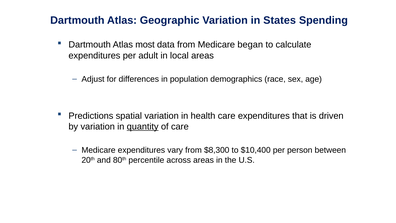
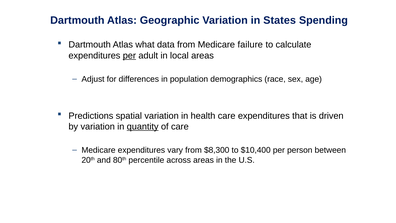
most: most -> what (145, 45)
began: began -> failure (250, 45)
per underline: none -> present (129, 56)
